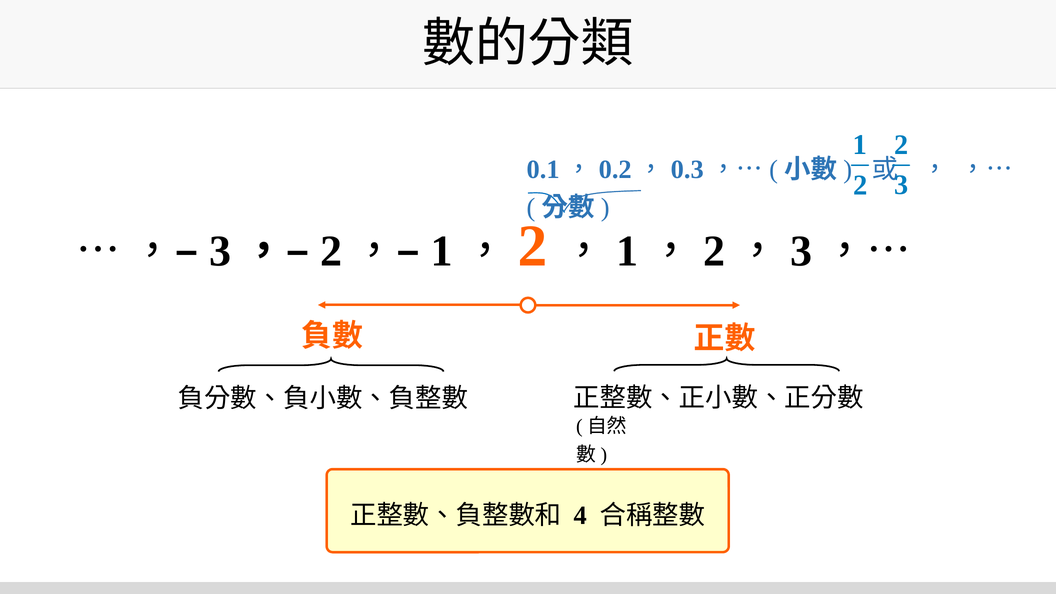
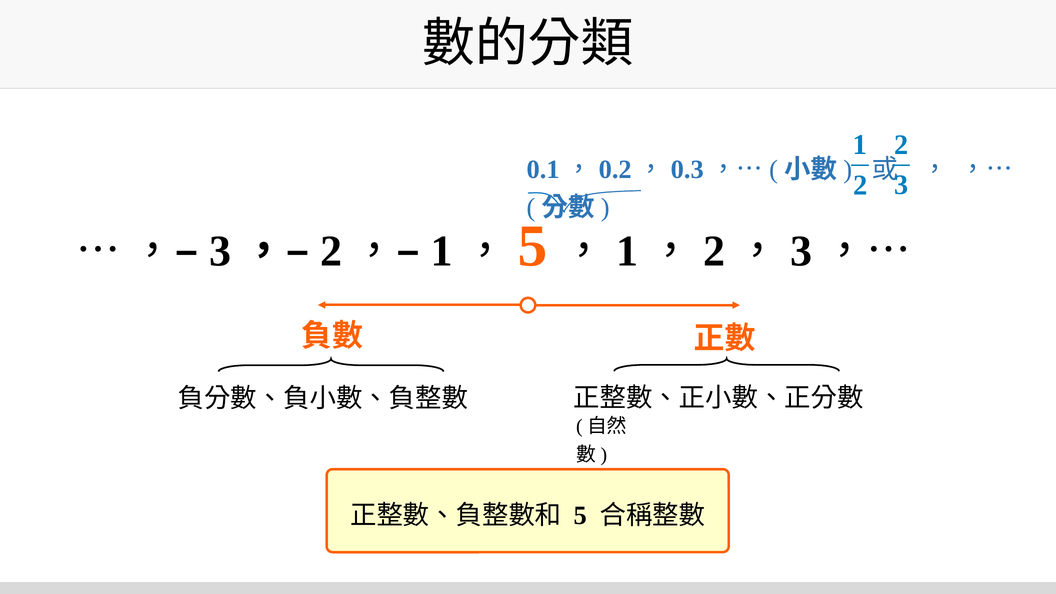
2: 2 -> 5 (533, 246)
4: 4 -> 5 (580, 516)
